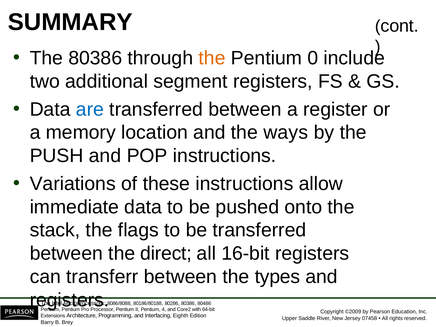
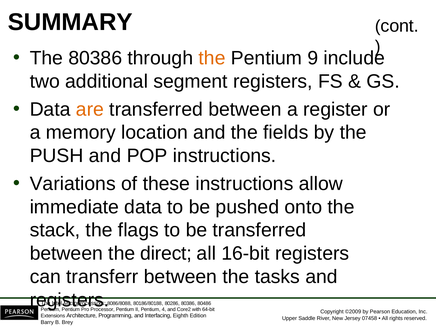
0: 0 -> 9 (313, 58)
are colour: blue -> orange (90, 109)
ways: ways -> fields (286, 133)
types: types -> tasks (277, 277)
